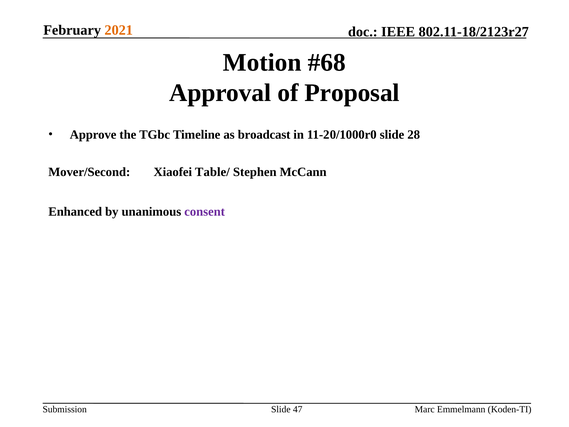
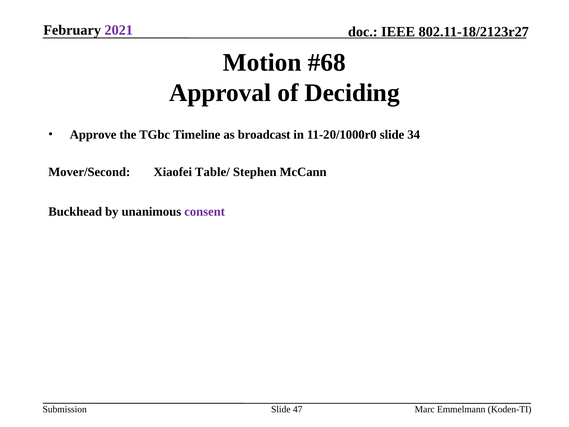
2021 colour: orange -> purple (119, 30)
Proposal: Proposal -> Deciding (352, 93)
28: 28 -> 34 (414, 135)
Enhanced: Enhanced -> Buckhead (75, 212)
